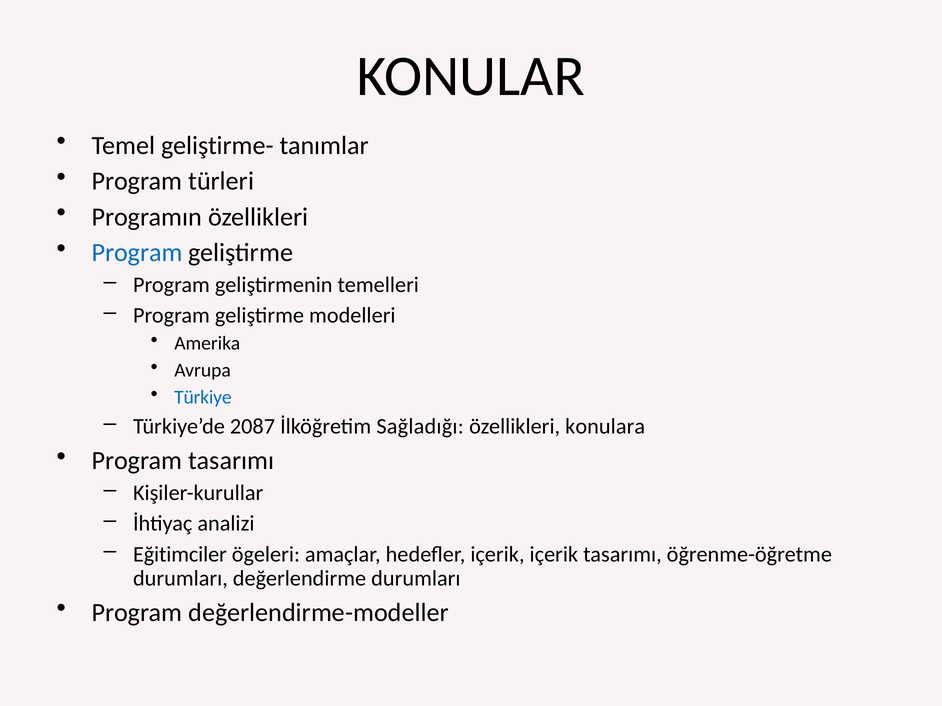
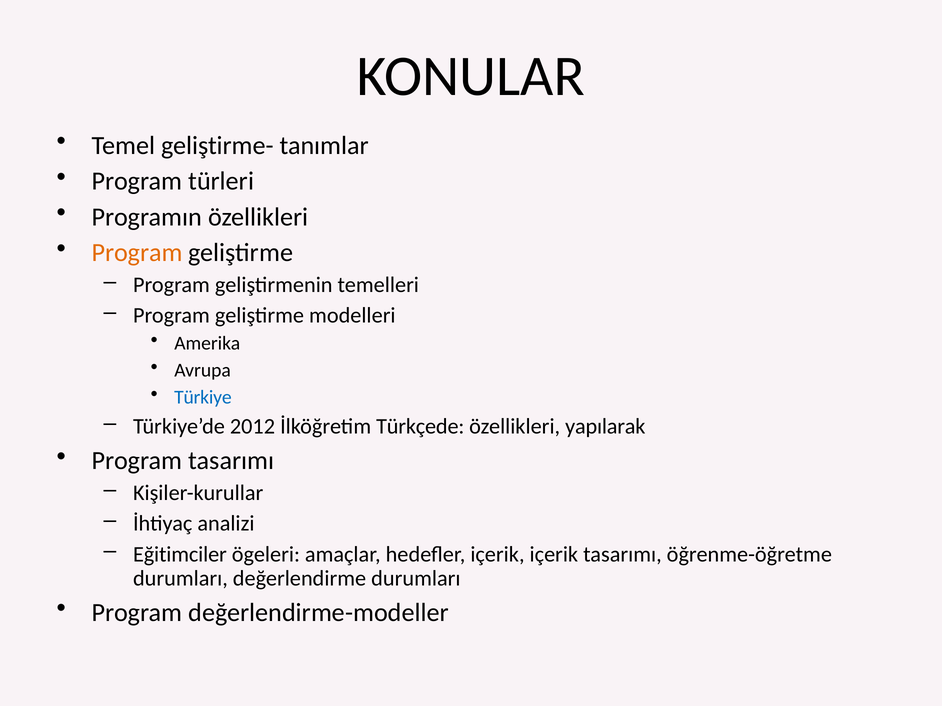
Program colour: blue -> orange (137, 253)
2087: 2087 -> 2012 (252, 427)
Sağladığı: Sağladığı -> Türkçede (420, 427)
konulara: konulara -> yapılarak (605, 427)
